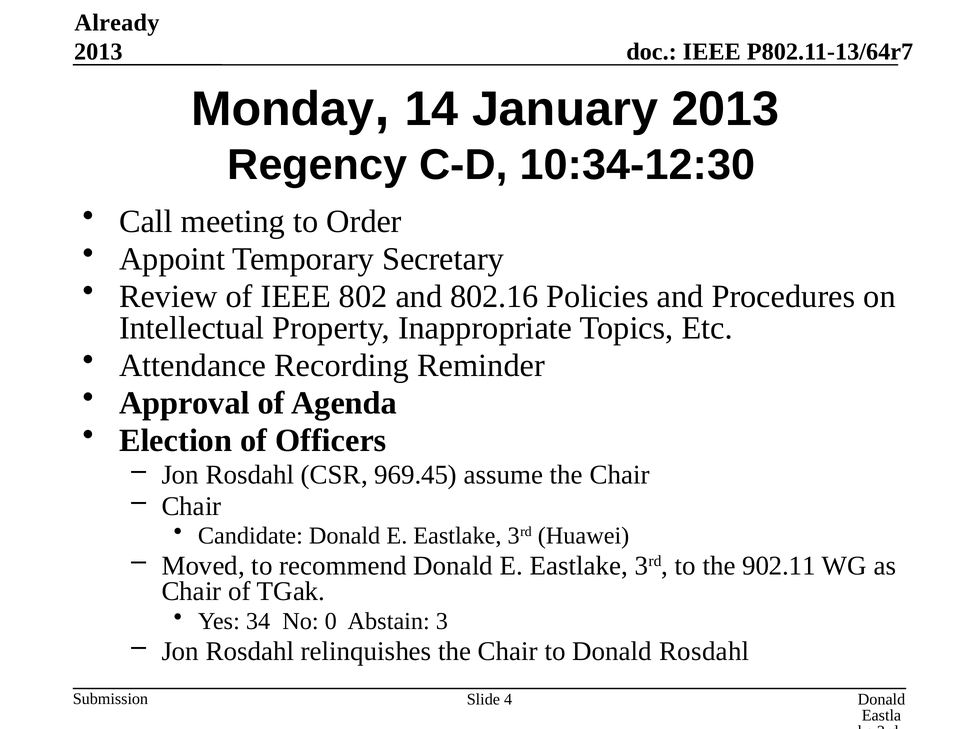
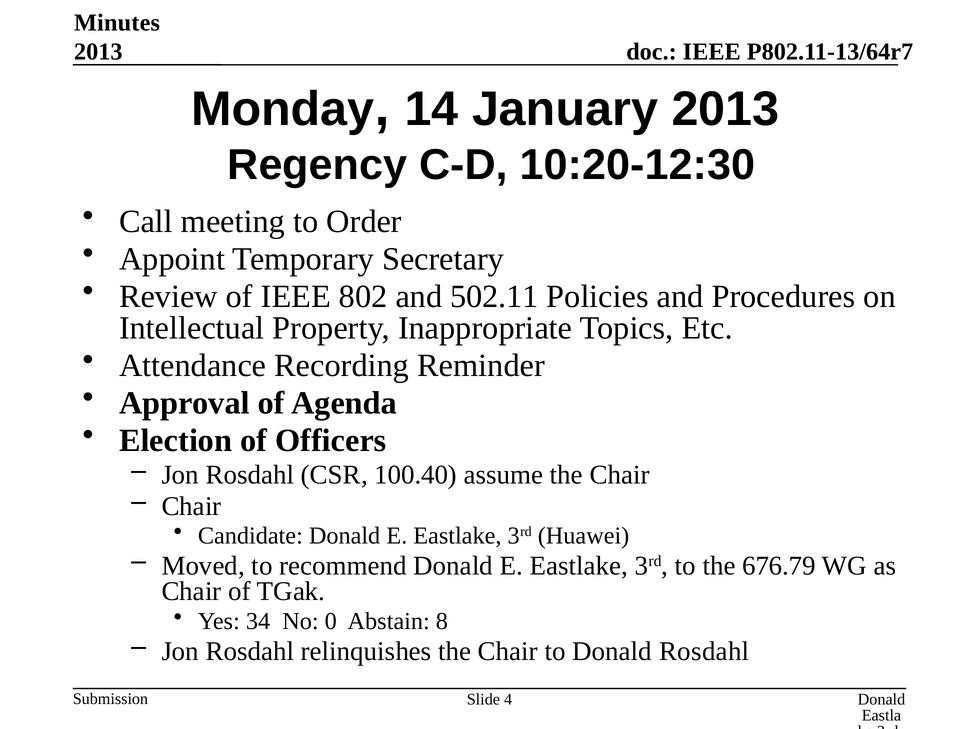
Already: Already -> Minutes (117, 23)
10:34-12:30: 10:34-12:30 -> 10:20-12:30 (637, 165)
802.16: 802.16 -> 502.11 (494, 296)
969.45: 969.45 -> 100.40 (416, 474)
902.11: 902.11 -> 676.79 (779, 565)
3: 3 -> 8 (442, 621)
